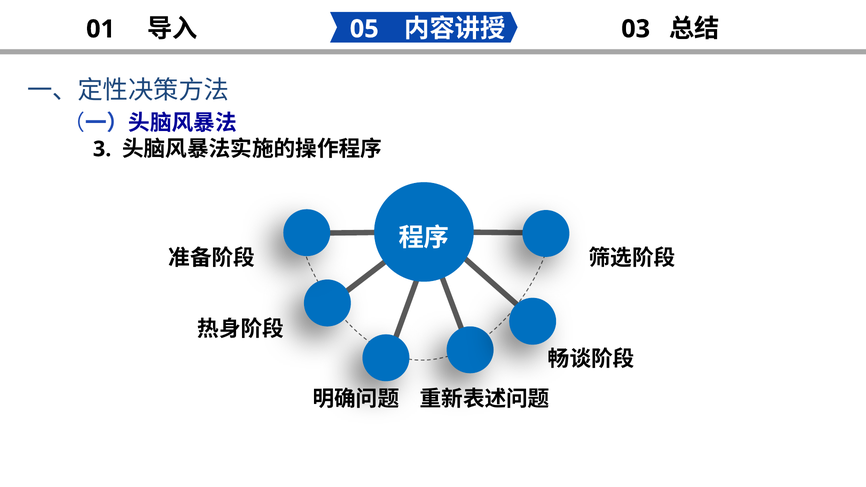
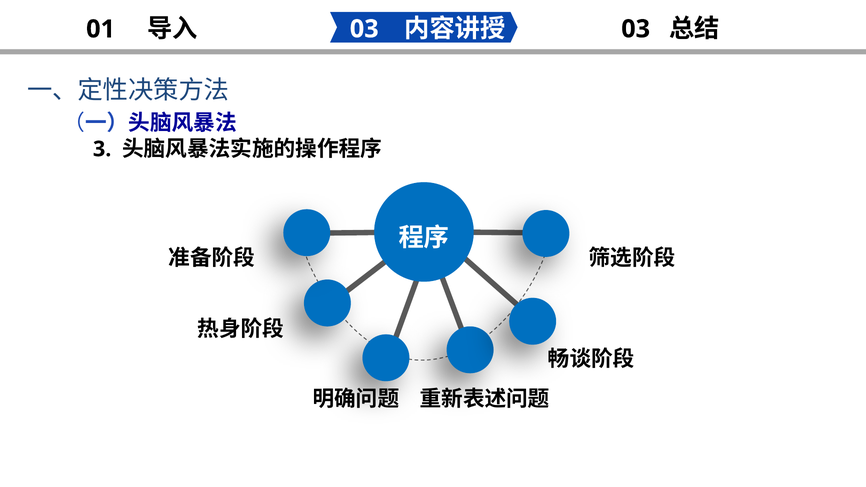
05: 05 -> 03 (364, 29)
